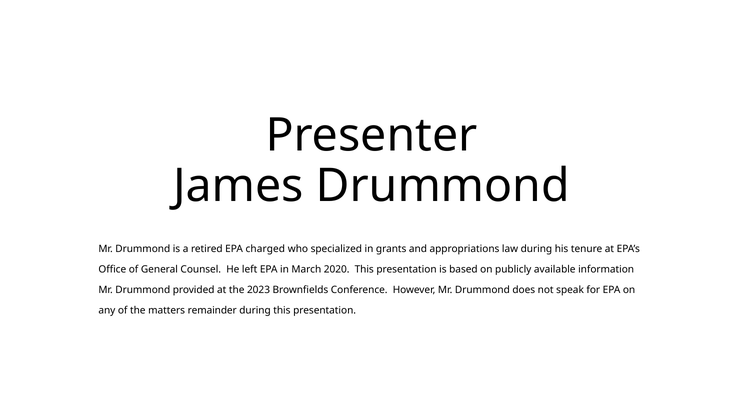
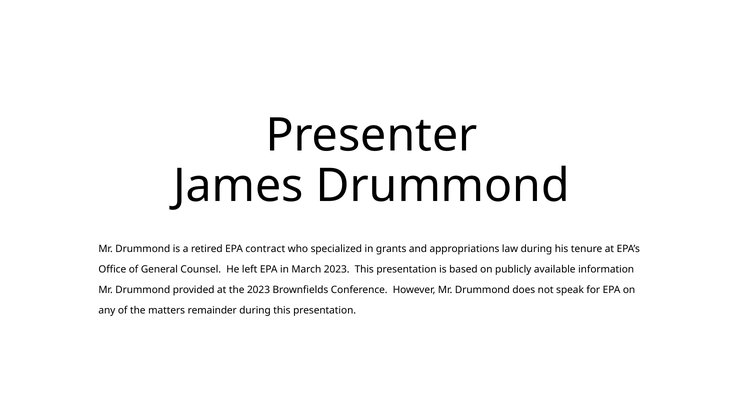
charged: charged -> contract (265, 249)
March 2020: 2020 -> 2023 (337, 269)
